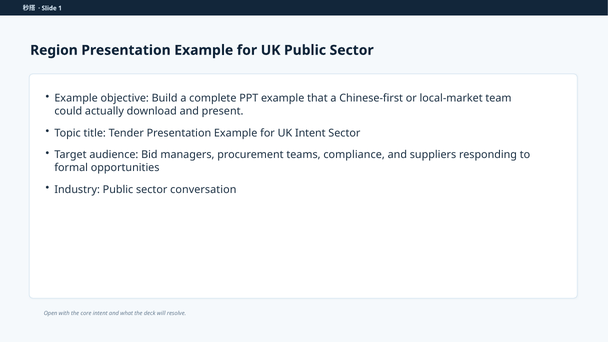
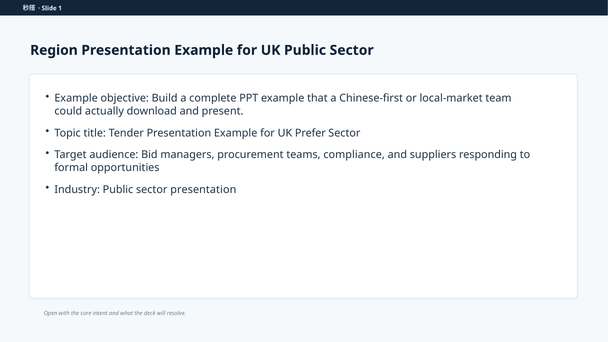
UK Intent: Intent -> Prefer (310, 133)
sector conversation: conversation -> presentation (203, 190)
